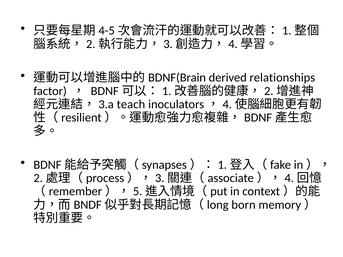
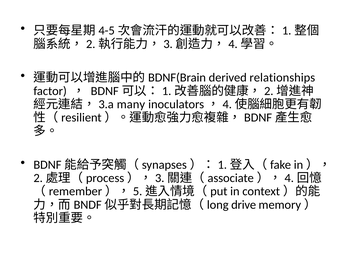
teach: teach -> many (131, 104)
born: born -> drive (244, 205)
